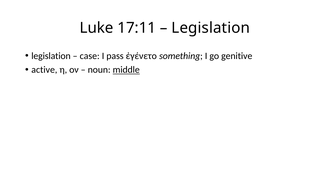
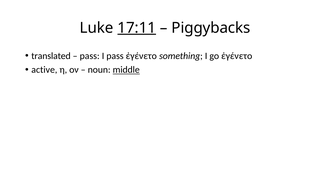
17:11 underline: none -> present (137, 28)
Legislation: Legislation -> Piggybacks (211, 28)
legislation: legislation -> translated (51, 56)
case: case -> pass (90, 56)
go genitive: genitive -> ἐγένετο (237, 56)
